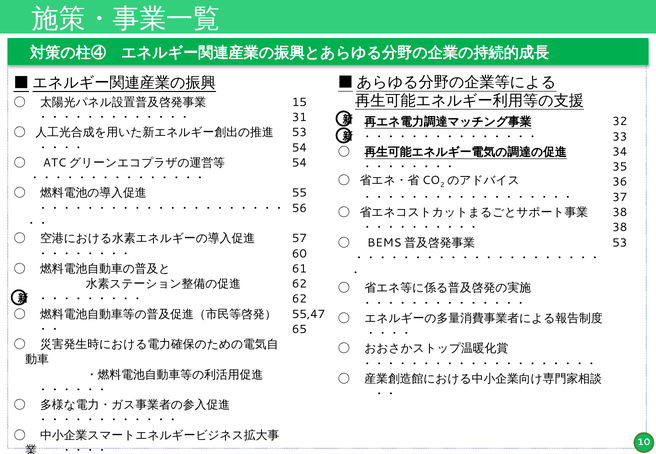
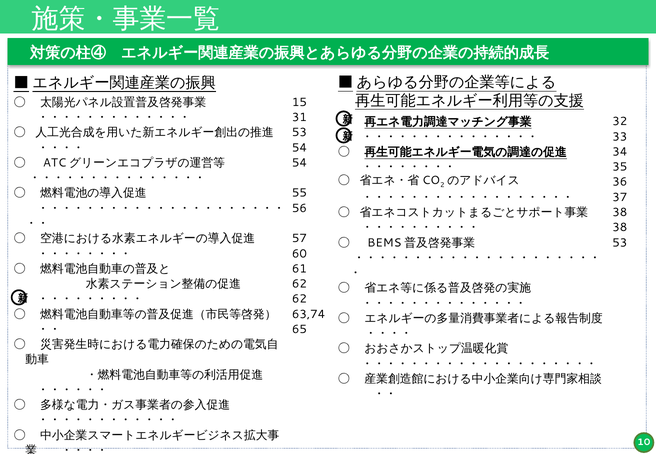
55,47: 55,47 -> 63,74 (309, 314)
